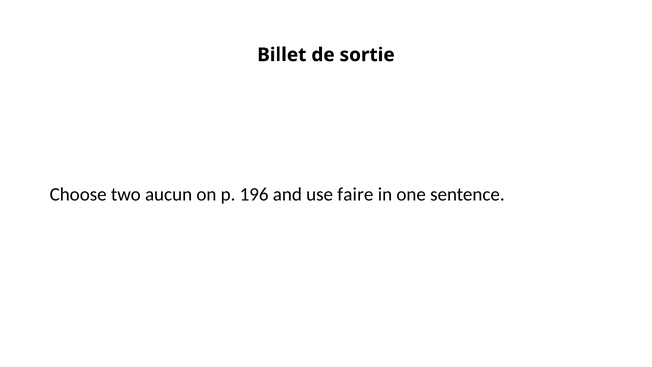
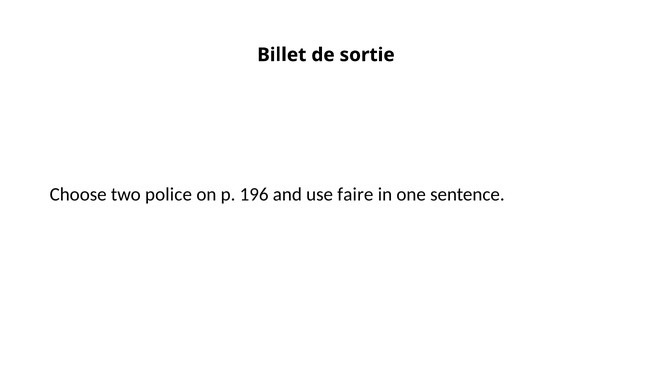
aucun: aucun -> police (168, 195)
